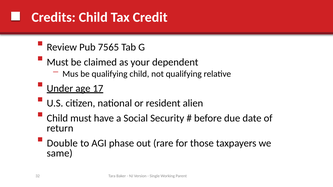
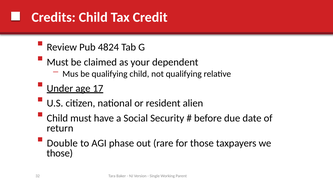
7565: 7565 -> 4824 (108, 47)
same: same -> those (60, 153)
